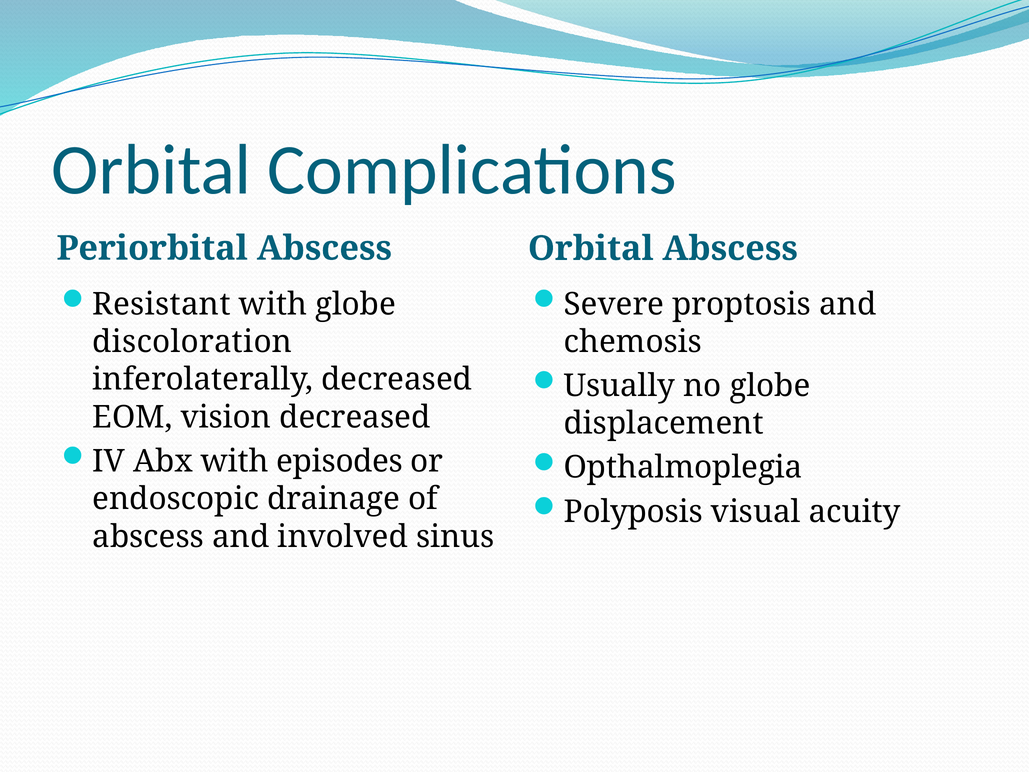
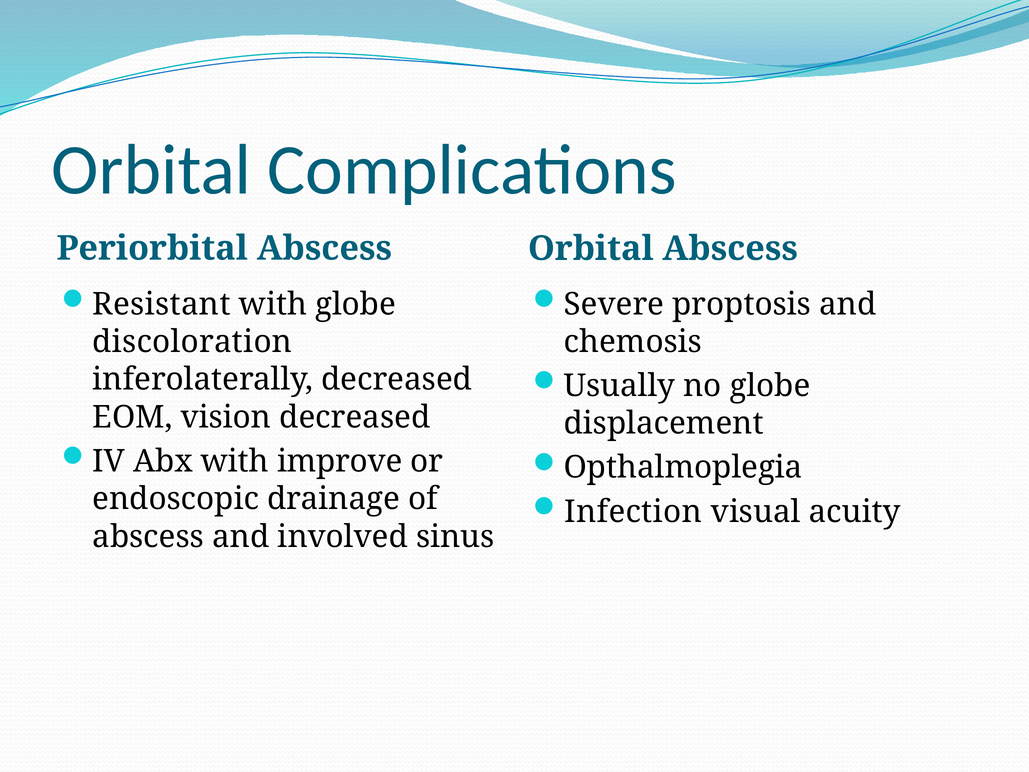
episodes: episodes -> improve (340, 461)
Polyposis: Polyposis -> Infection (633, 511)
